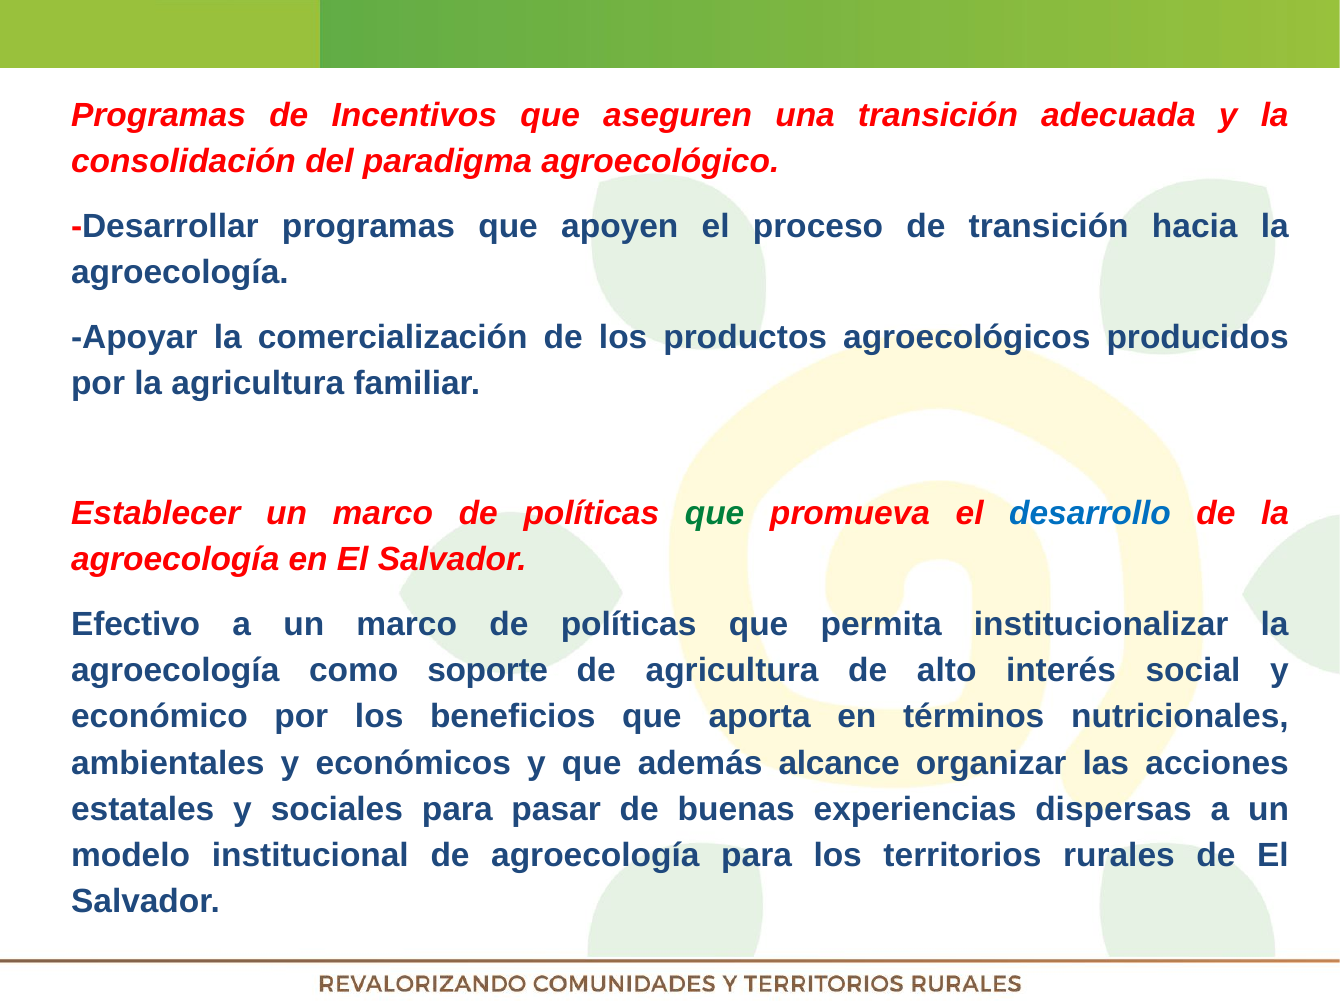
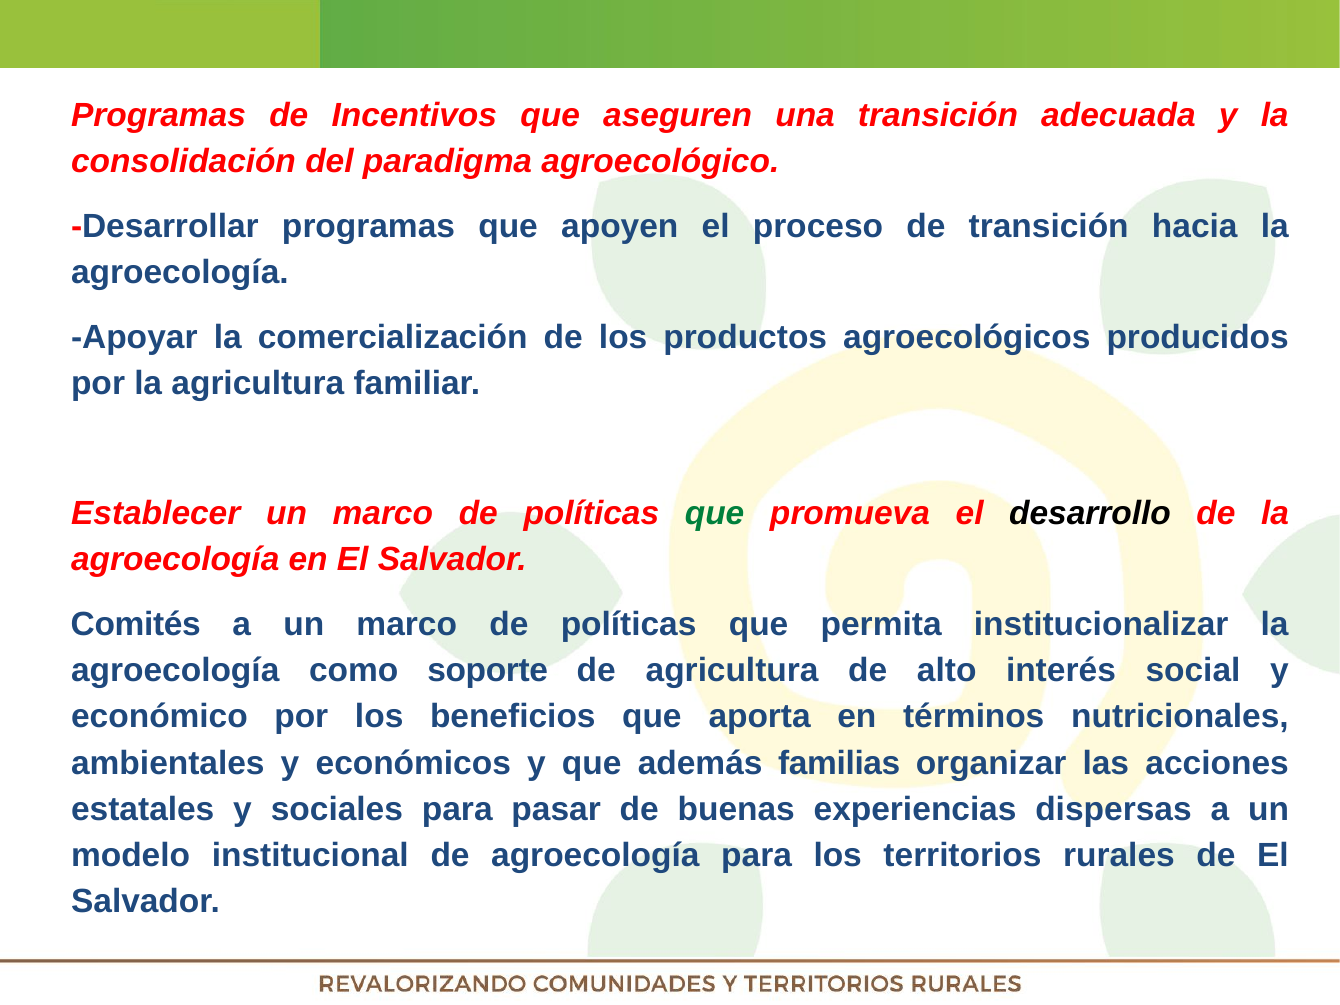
desarrollo colour: blue -> black (1090, 513)
Efectivo: Efectivo -> Comités (136, 624)
alcance: alcance -> familias (839, 763)
